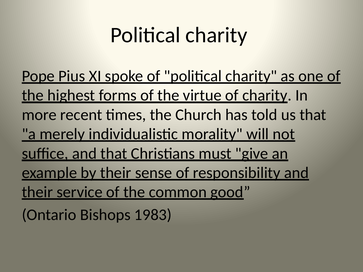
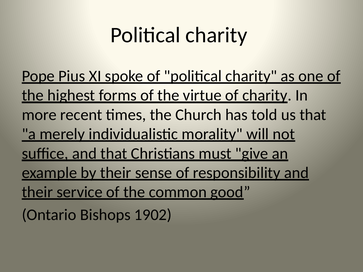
1983: 1983 -> 1902 (153, 215)
